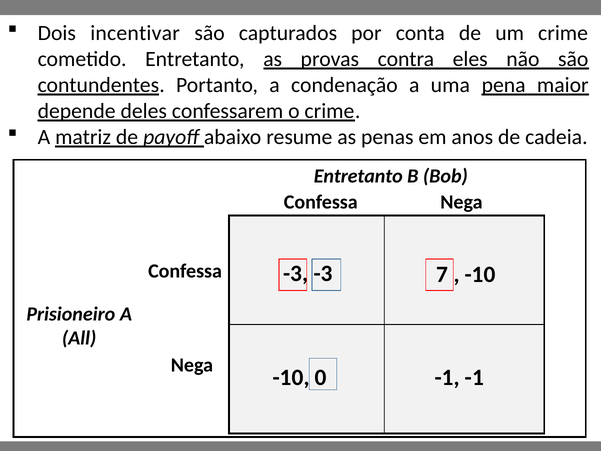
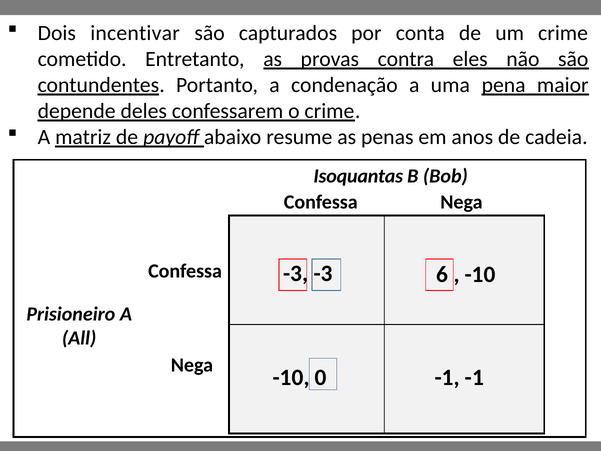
Entretanto: Entretanto -> Isoquantas (358, 176)
7: 7 -> 6 (442, 275)
